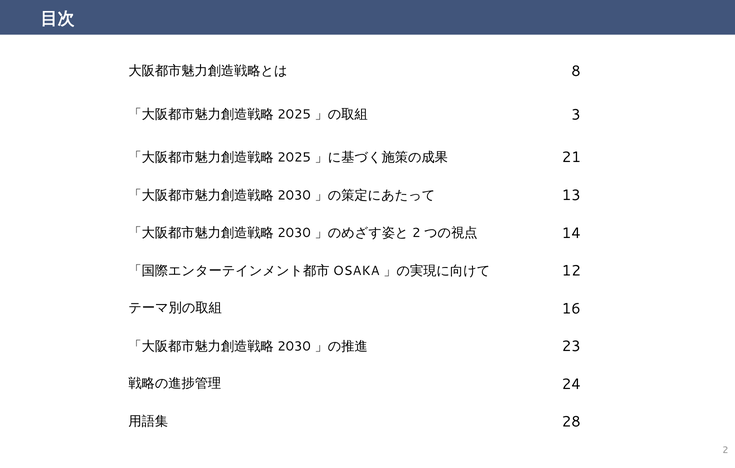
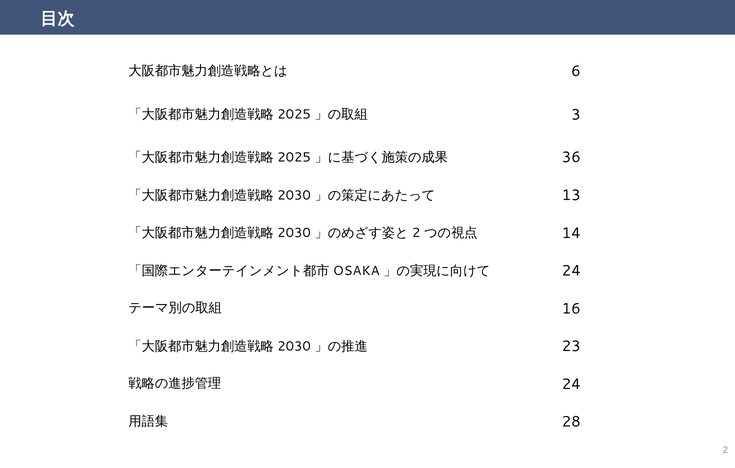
8: 8 -> 6 (576, 71)
21: 21 -> 36 (571, 157)
12: 12 -> 24 (571, 271)
